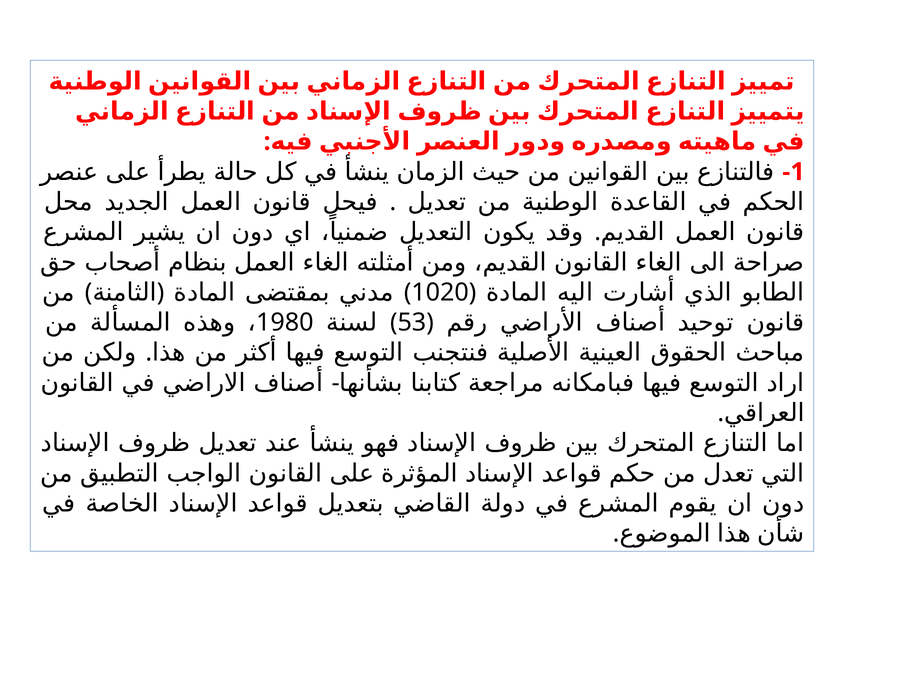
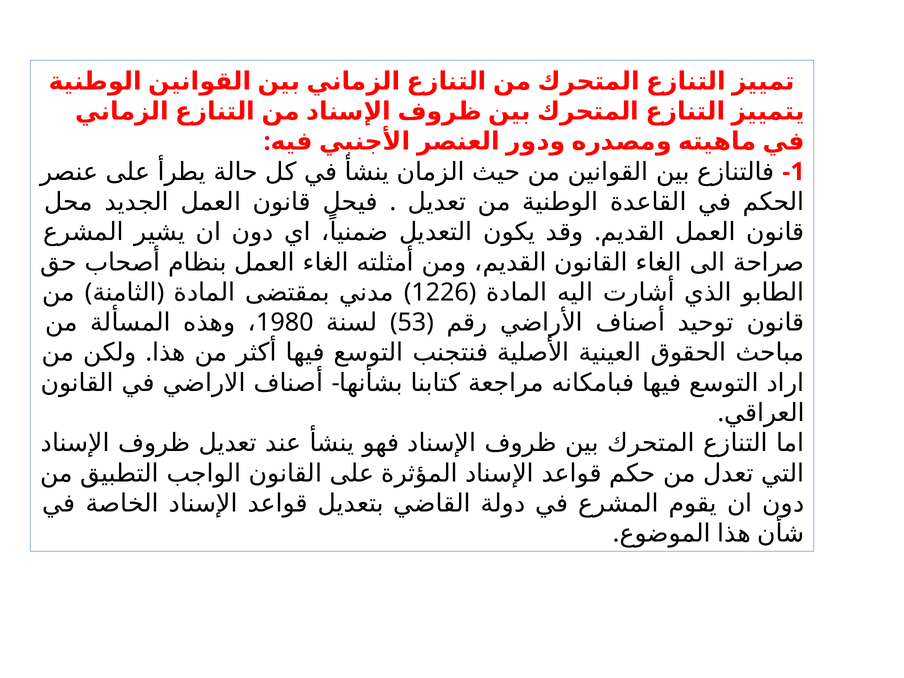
1020: 1020 -> 1226 (440, 292)
